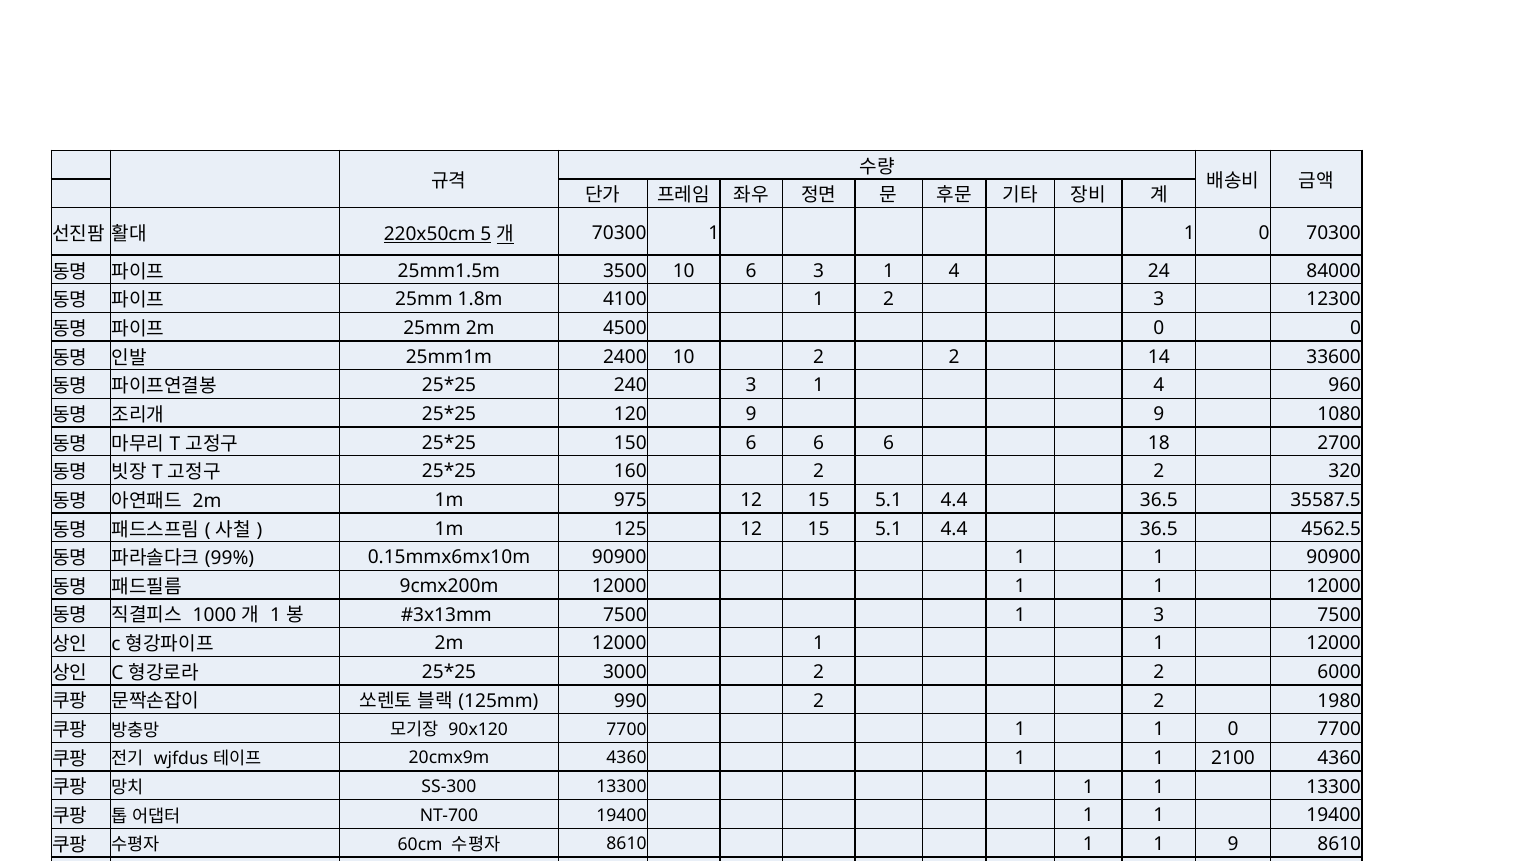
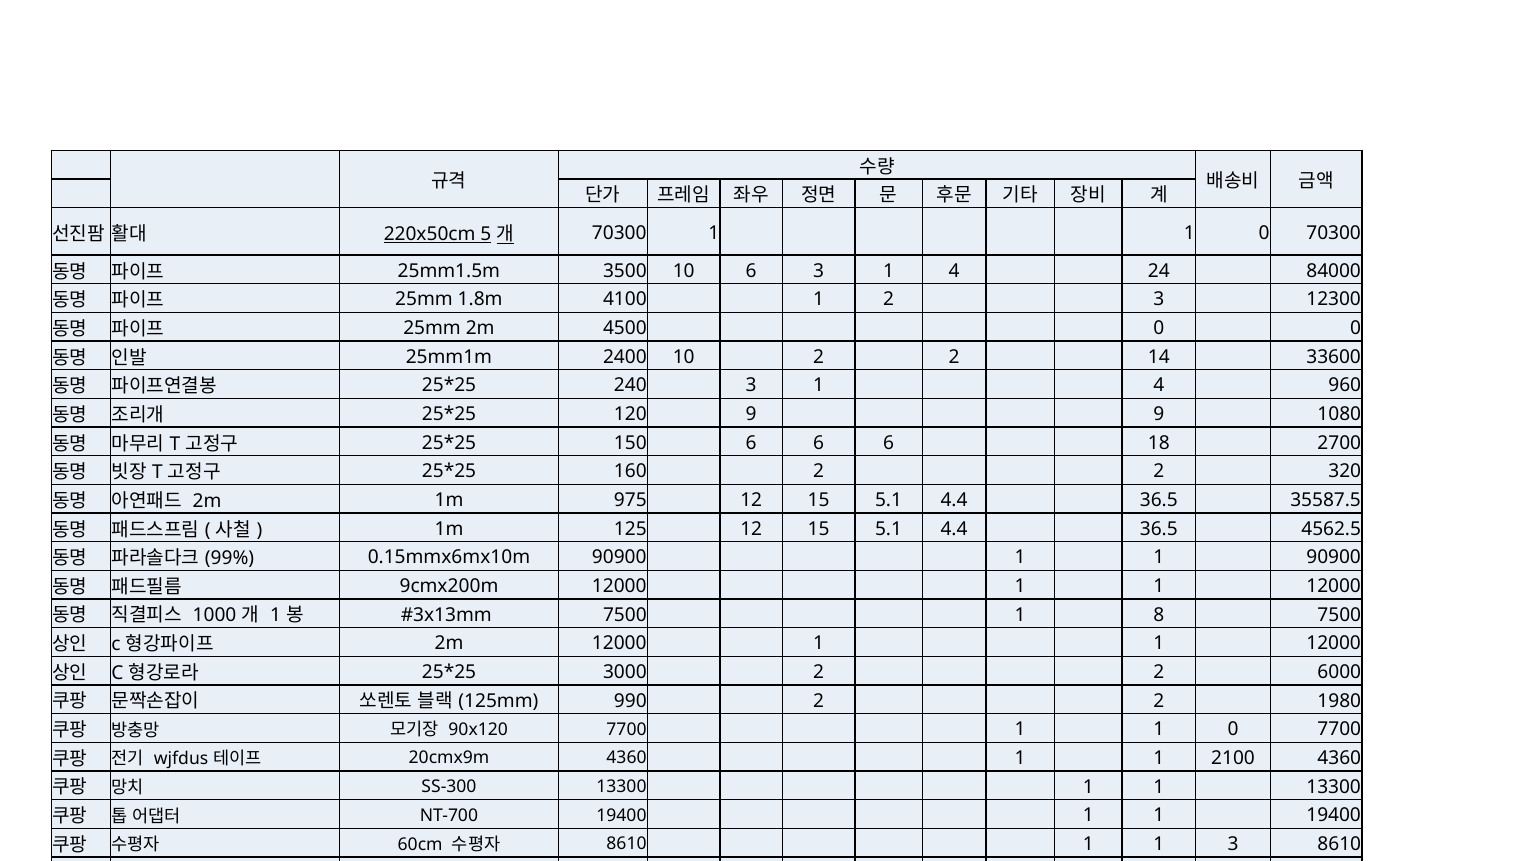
1 3: 3 -> 8 (1159, 615)
1 9: 9 -> 3 (1233, 844)
